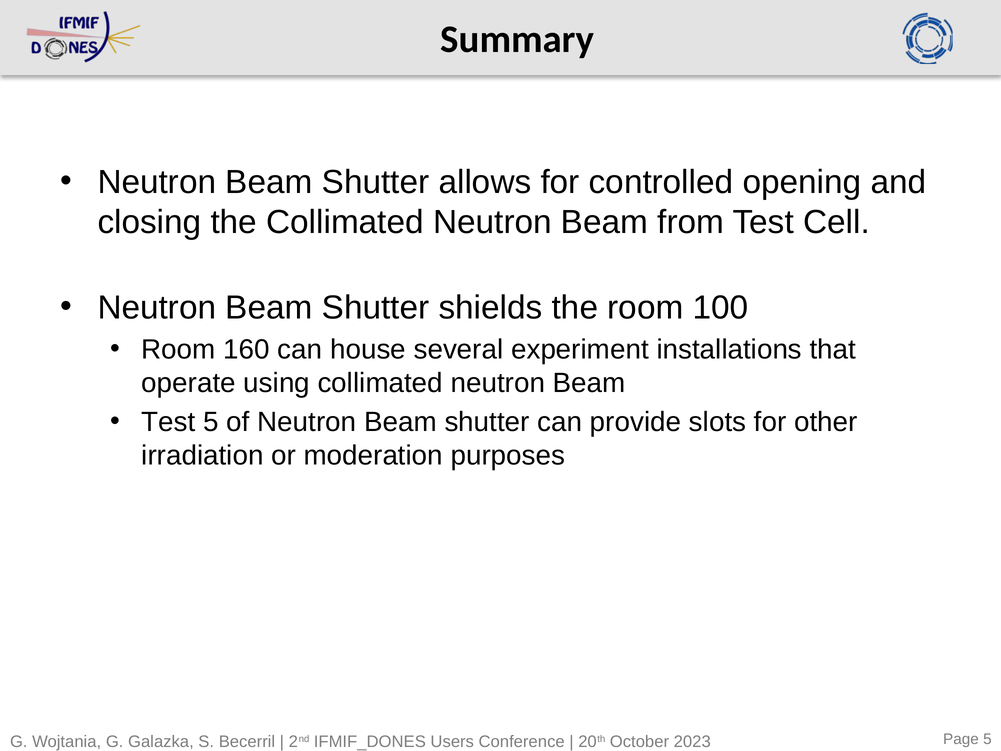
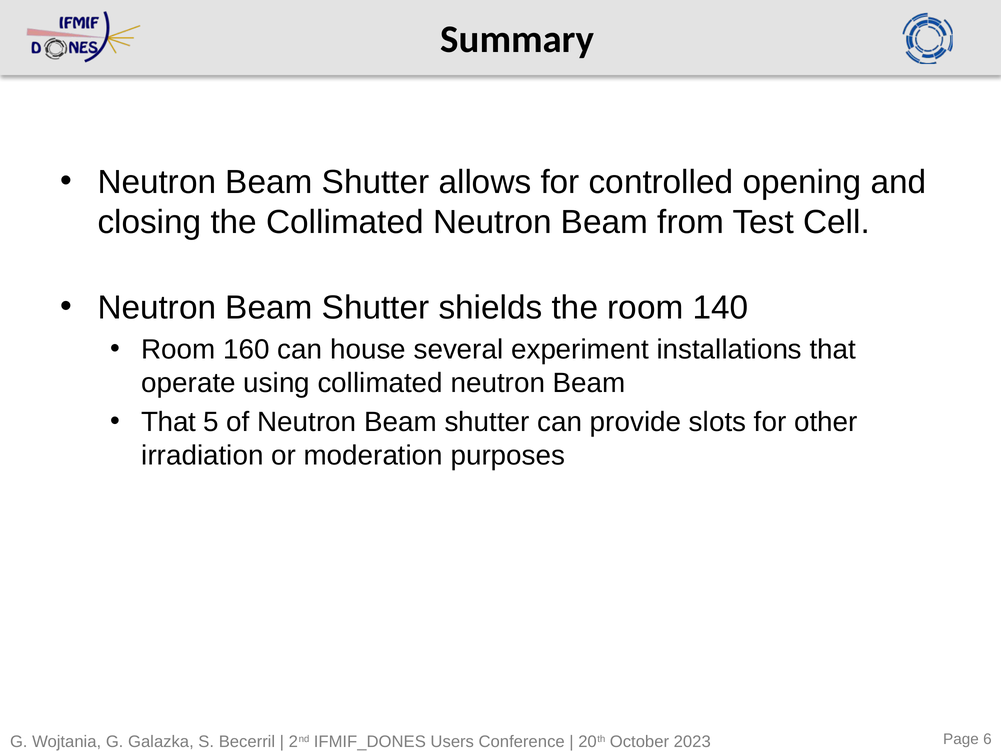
100: 100 -> 140 (720, 308)
Test: Test -> That (169, 422)
Page 5: 5 -> 6 (987, 739)
